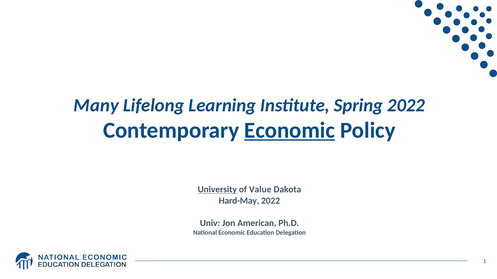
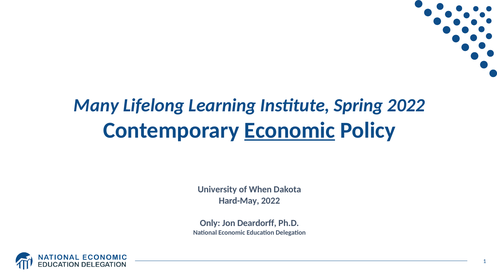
University underline: present -> none (217, 190)
Value: Value -> When (260, 190)
Univ: Univ -> Only (210, 223)
American: American -> Deardorff (257, 223)
